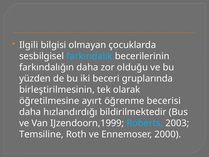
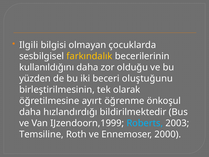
farkındalık colour: light blue -> yellow (89, 56)
farkındalığın: farkındalığın -> kullanıldığını (47, 67)
gruplarında: gruplarında -> oluştuğunu (147, 78)
becerisi: becerisi -> önkoşul (164, 101)
